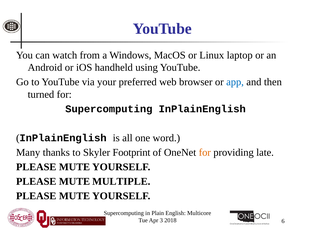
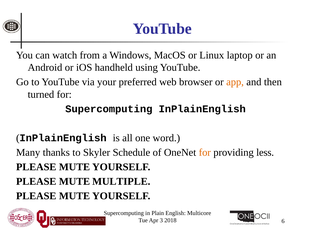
app colour: blue -> orange (235, 82)
Footprint: Footprint -> Schedule (131, 153)
late: late -> less (265, 153)
